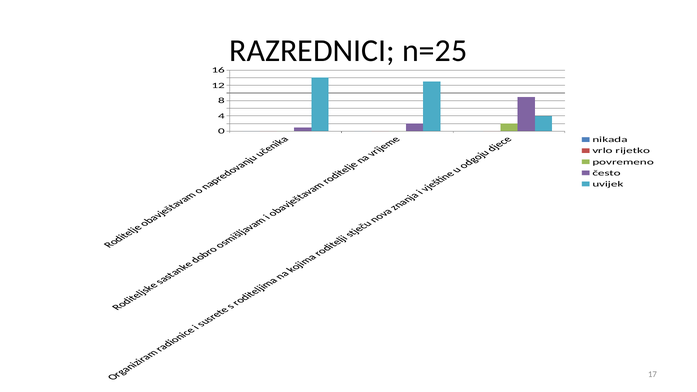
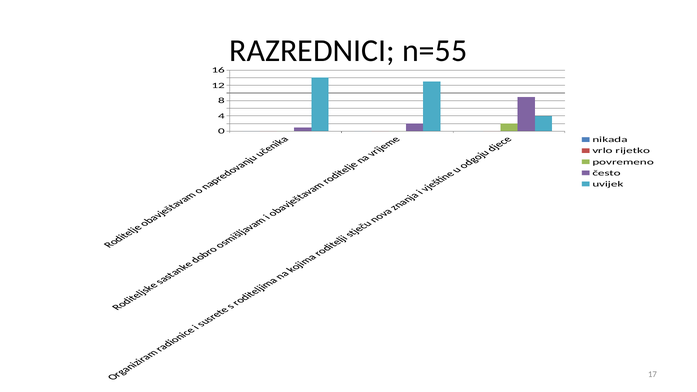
n=25: n=25 -> n=55 (435, 51)
